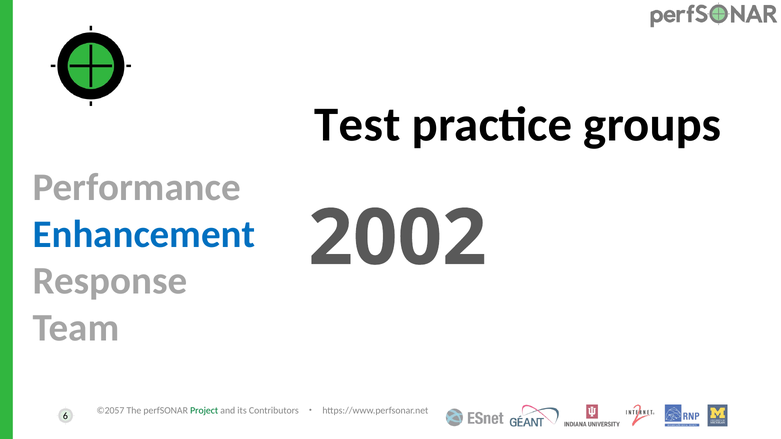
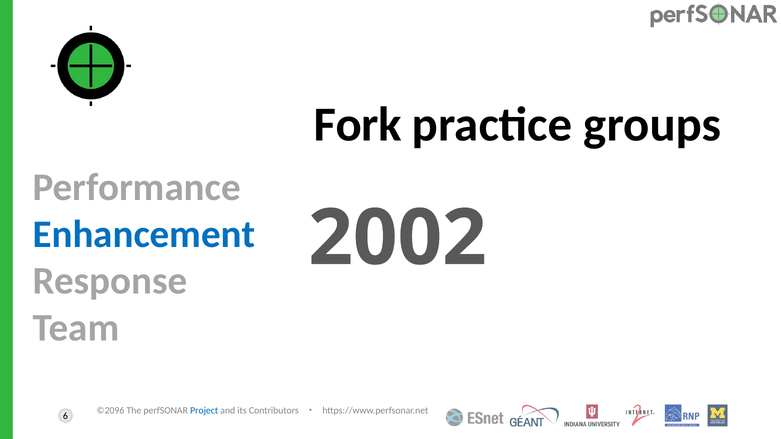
Test: Test -> Fork (358, 125)
©2057: ©2057 -> ©2096 (110, 411)
Project colour: green -> blue (204, 411)
